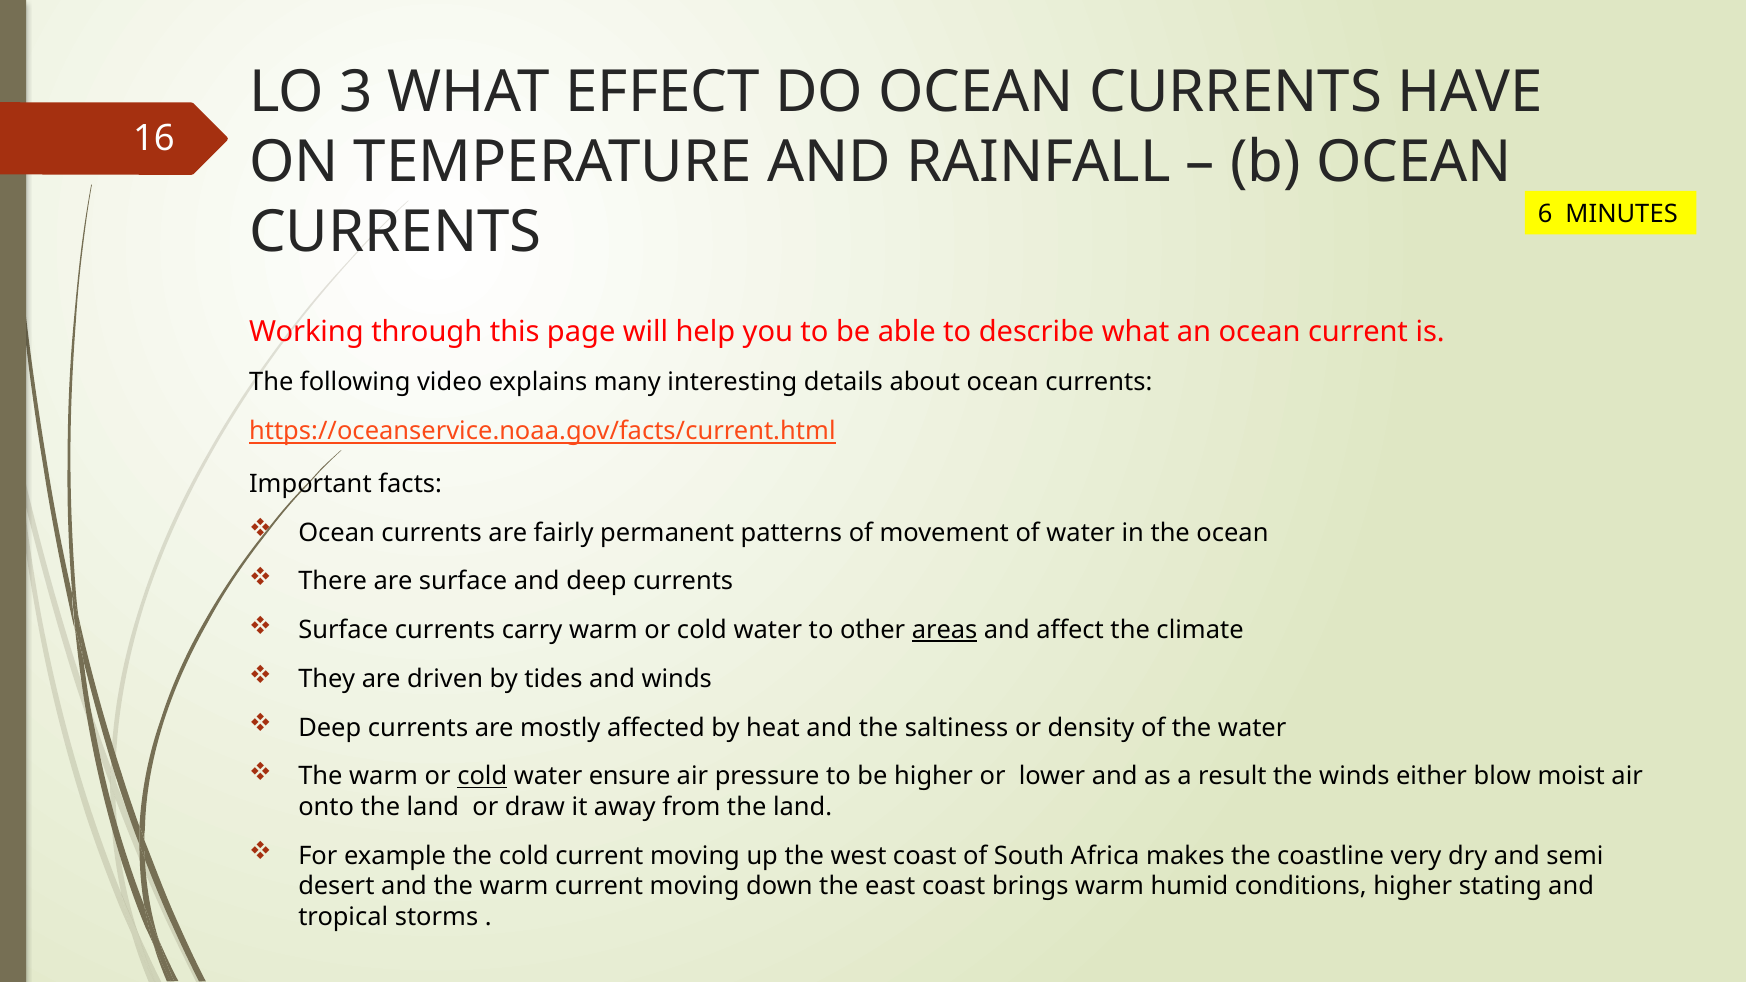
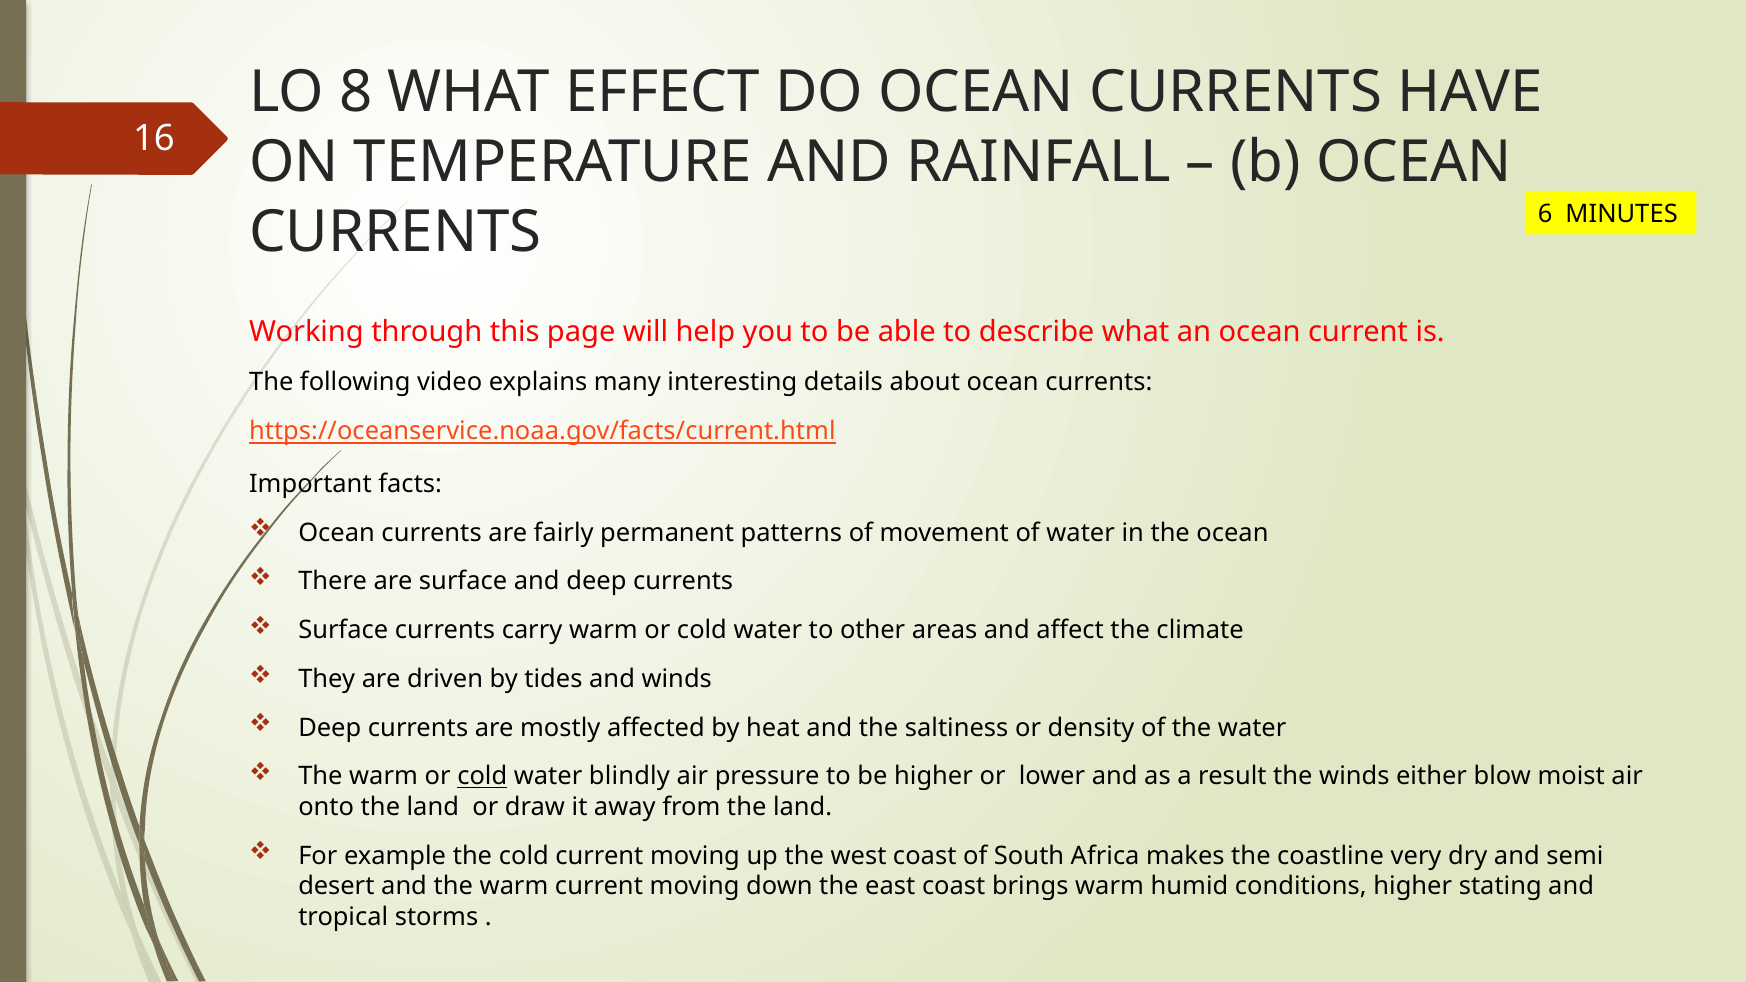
3: 3 -> 8 (356, 93)
areas underline: present -> none (945, 630)
ensure: ensure -> blindly (629, 777)
